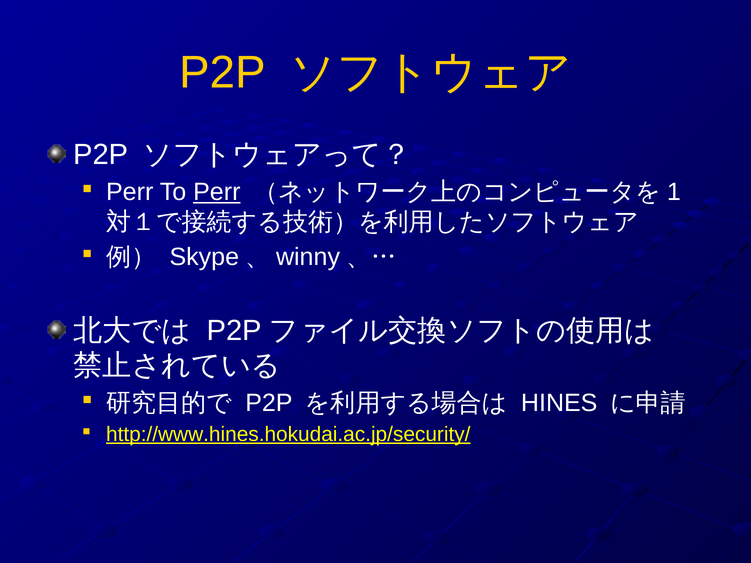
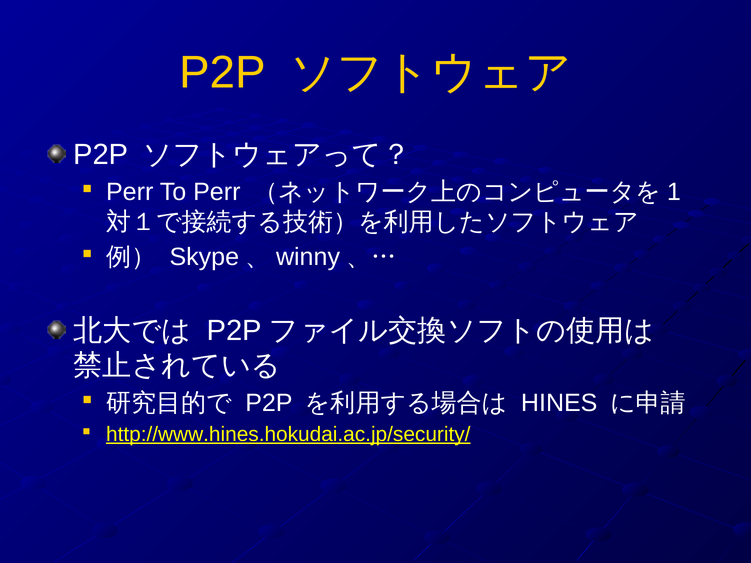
Perr underline: present -> none (217, 192)
